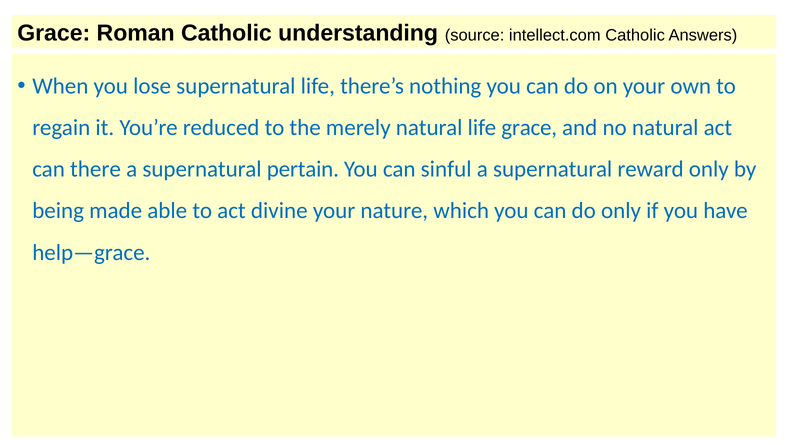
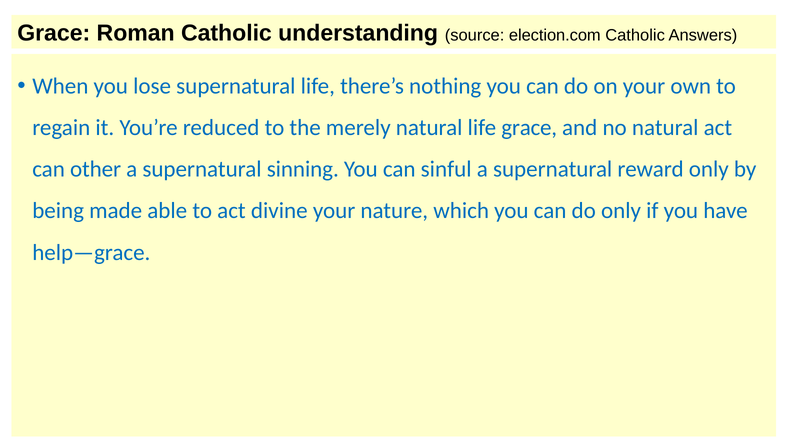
intellect.com: intellect.com -> election.com (555, 35)
there: there -> other (96, 169)
pertain: pertain -> sinning (303, 169)
